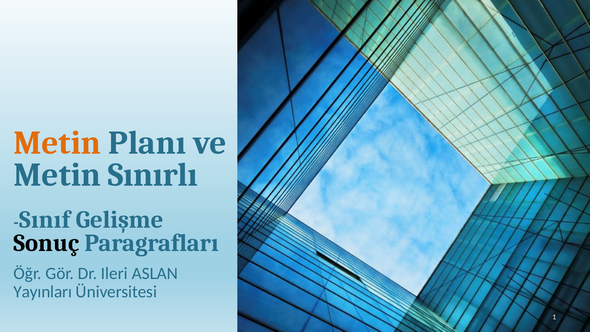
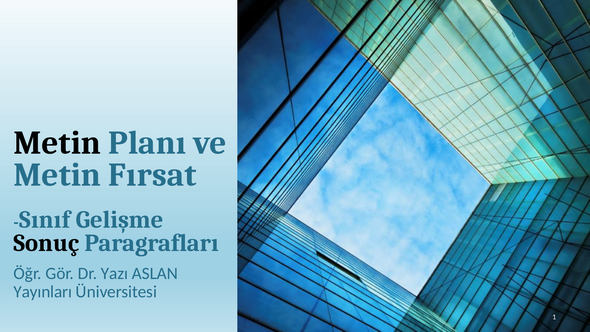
Metin colour: orange -> black (57, 143)
Sınırlı: Sınırlı -> Fırsat (153, 175)
Ileri: Ileri -> Yazı (115, 273)
